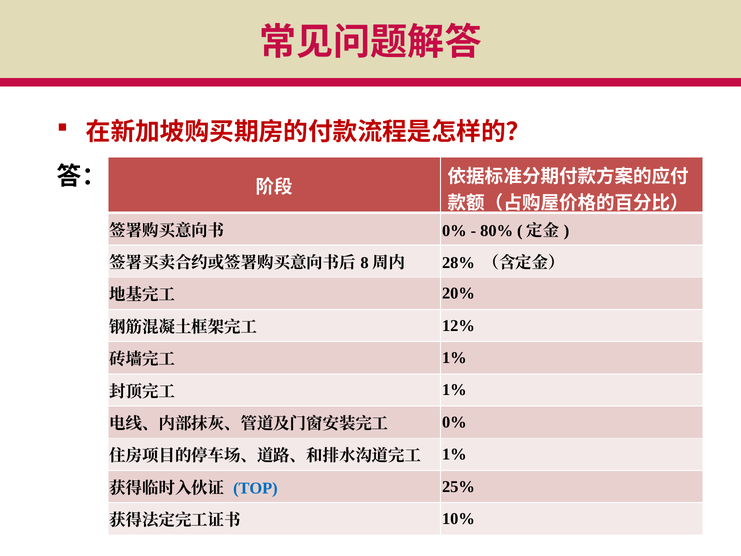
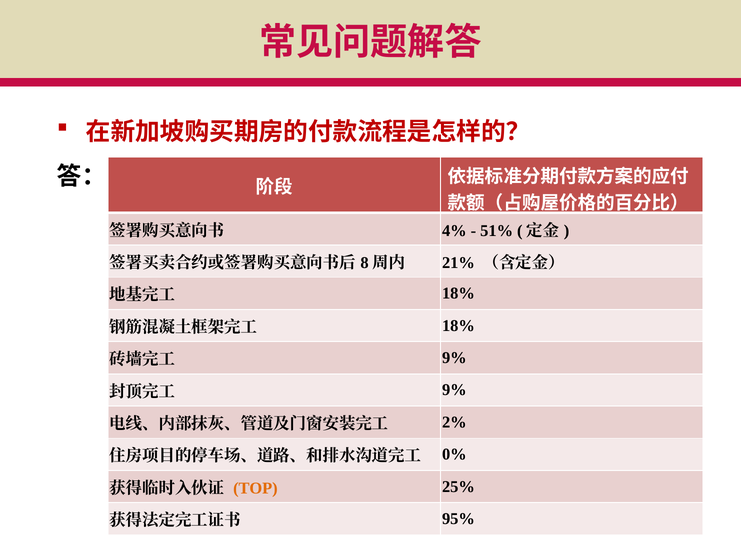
0%: 0% -> 4% (454, 231)
80%: 80% -> 51% (497, 231)
28%: 28% -> 21% (458, 263)
20%: 20% -> 18% (458, 293)
12%: 12% -> 18% (458, 326)
1%: 1% -> 9% (454, 358)
1%: 1% -> 9% (454, 390)
0%: 0% -> 2% (454, 422)
1%: 1% -> 0% (454, 454)
TOP colour: blue -> orange (255, 488)
10%: 10% -> 95% (458, 519)
